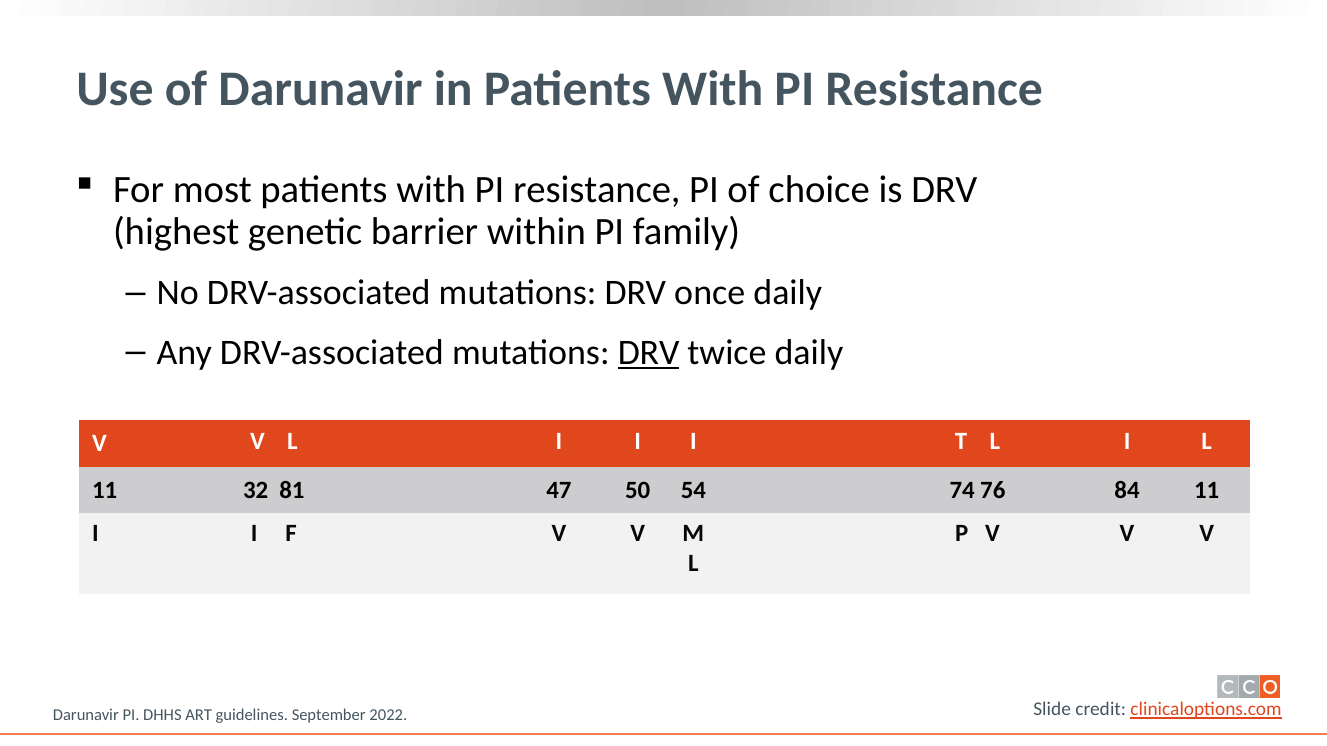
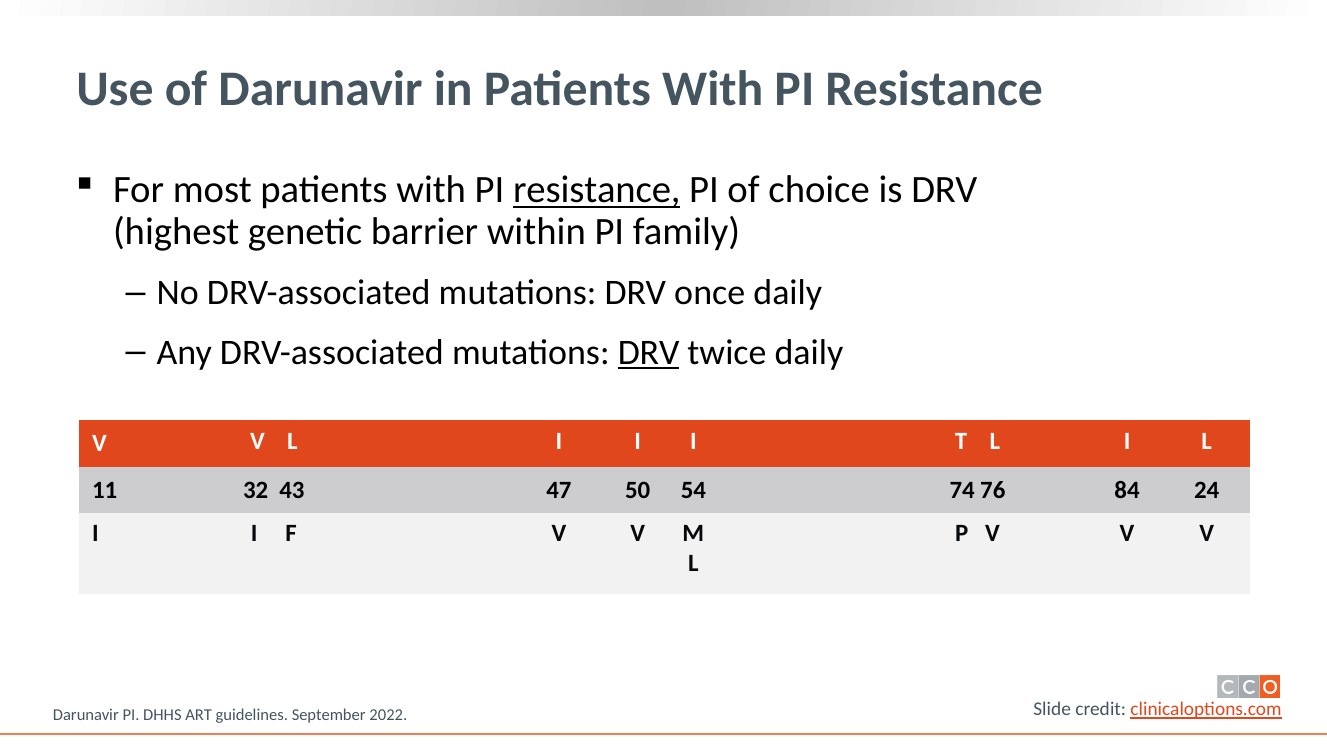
resistance underline: none -> present (597, 190)
81: 81 -> 43 (292, 490)
84 11: 11 -> 24 (1207, 490)
